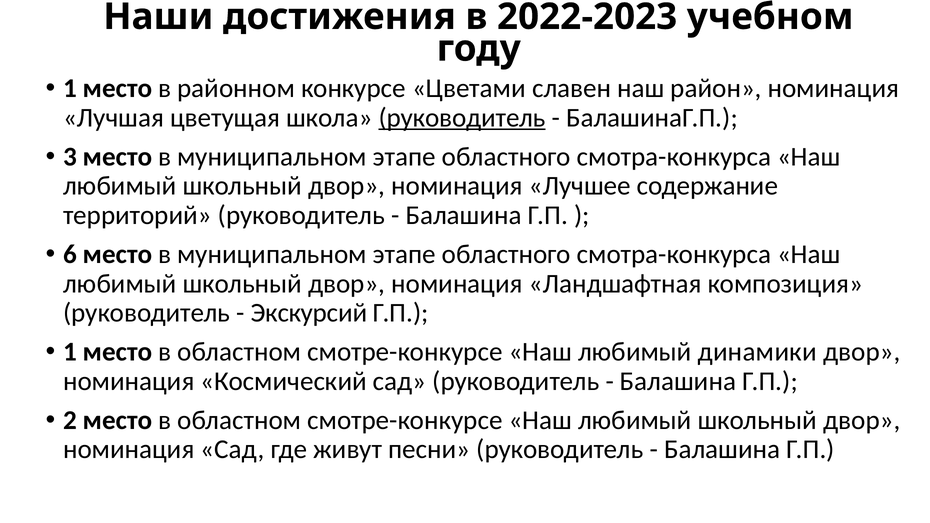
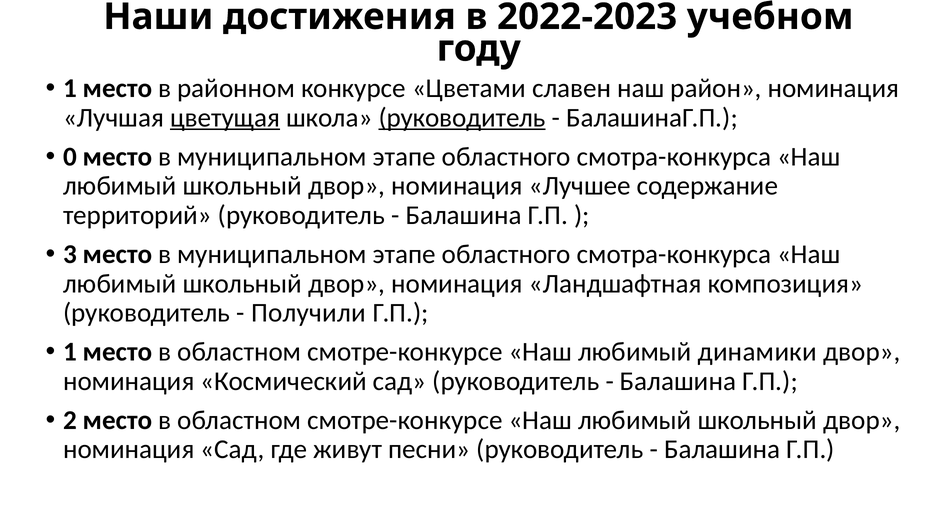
цветущая underline: none -> present (225, 118)
3: 3 -> 0 (70, 157)
6: 6 -> 3 (70, 254)
Экскурсий: Экскурсий -> Получили (309, 313)
